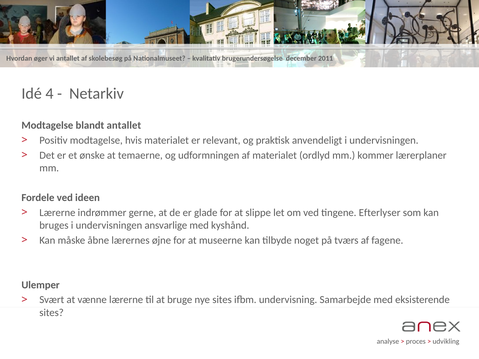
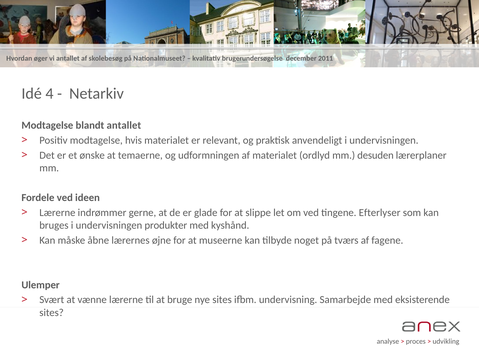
kommer: kommer -> desuden (375, 155)
ansvarlige: ansvarlige -> produkter (166, 226)
